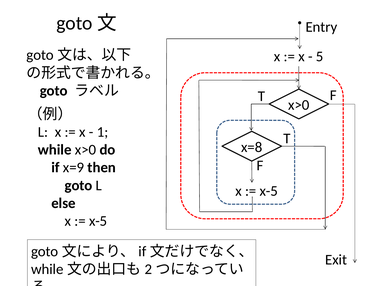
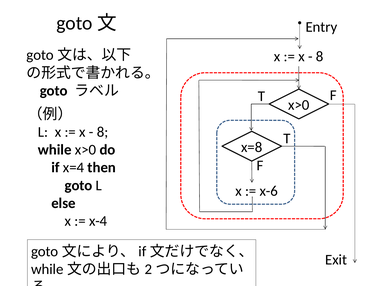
5: 5 -> 8 (320, 57)
1: 1 -> 8 (102, 132)
x=9: x=9 -> x=4 (73, 167)
x-5: x-5 -> x-6 (269, 191)
x-5: x-5 -> x-4 (98, 221)
